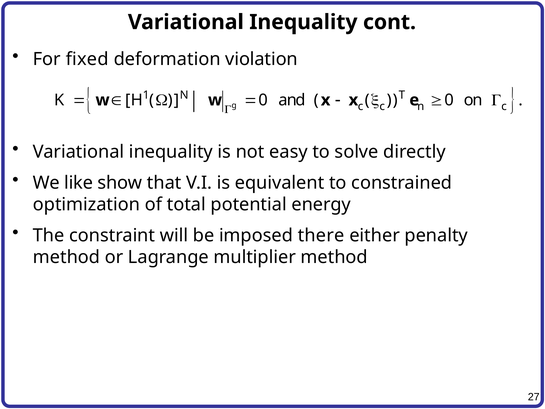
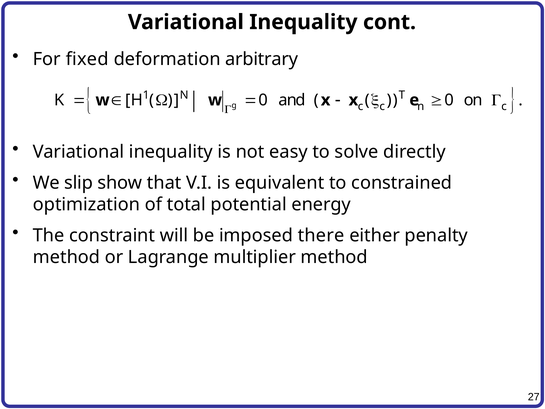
violation: violation -> arbitrary (262, 59)
like: like -> slip (79, 183)
